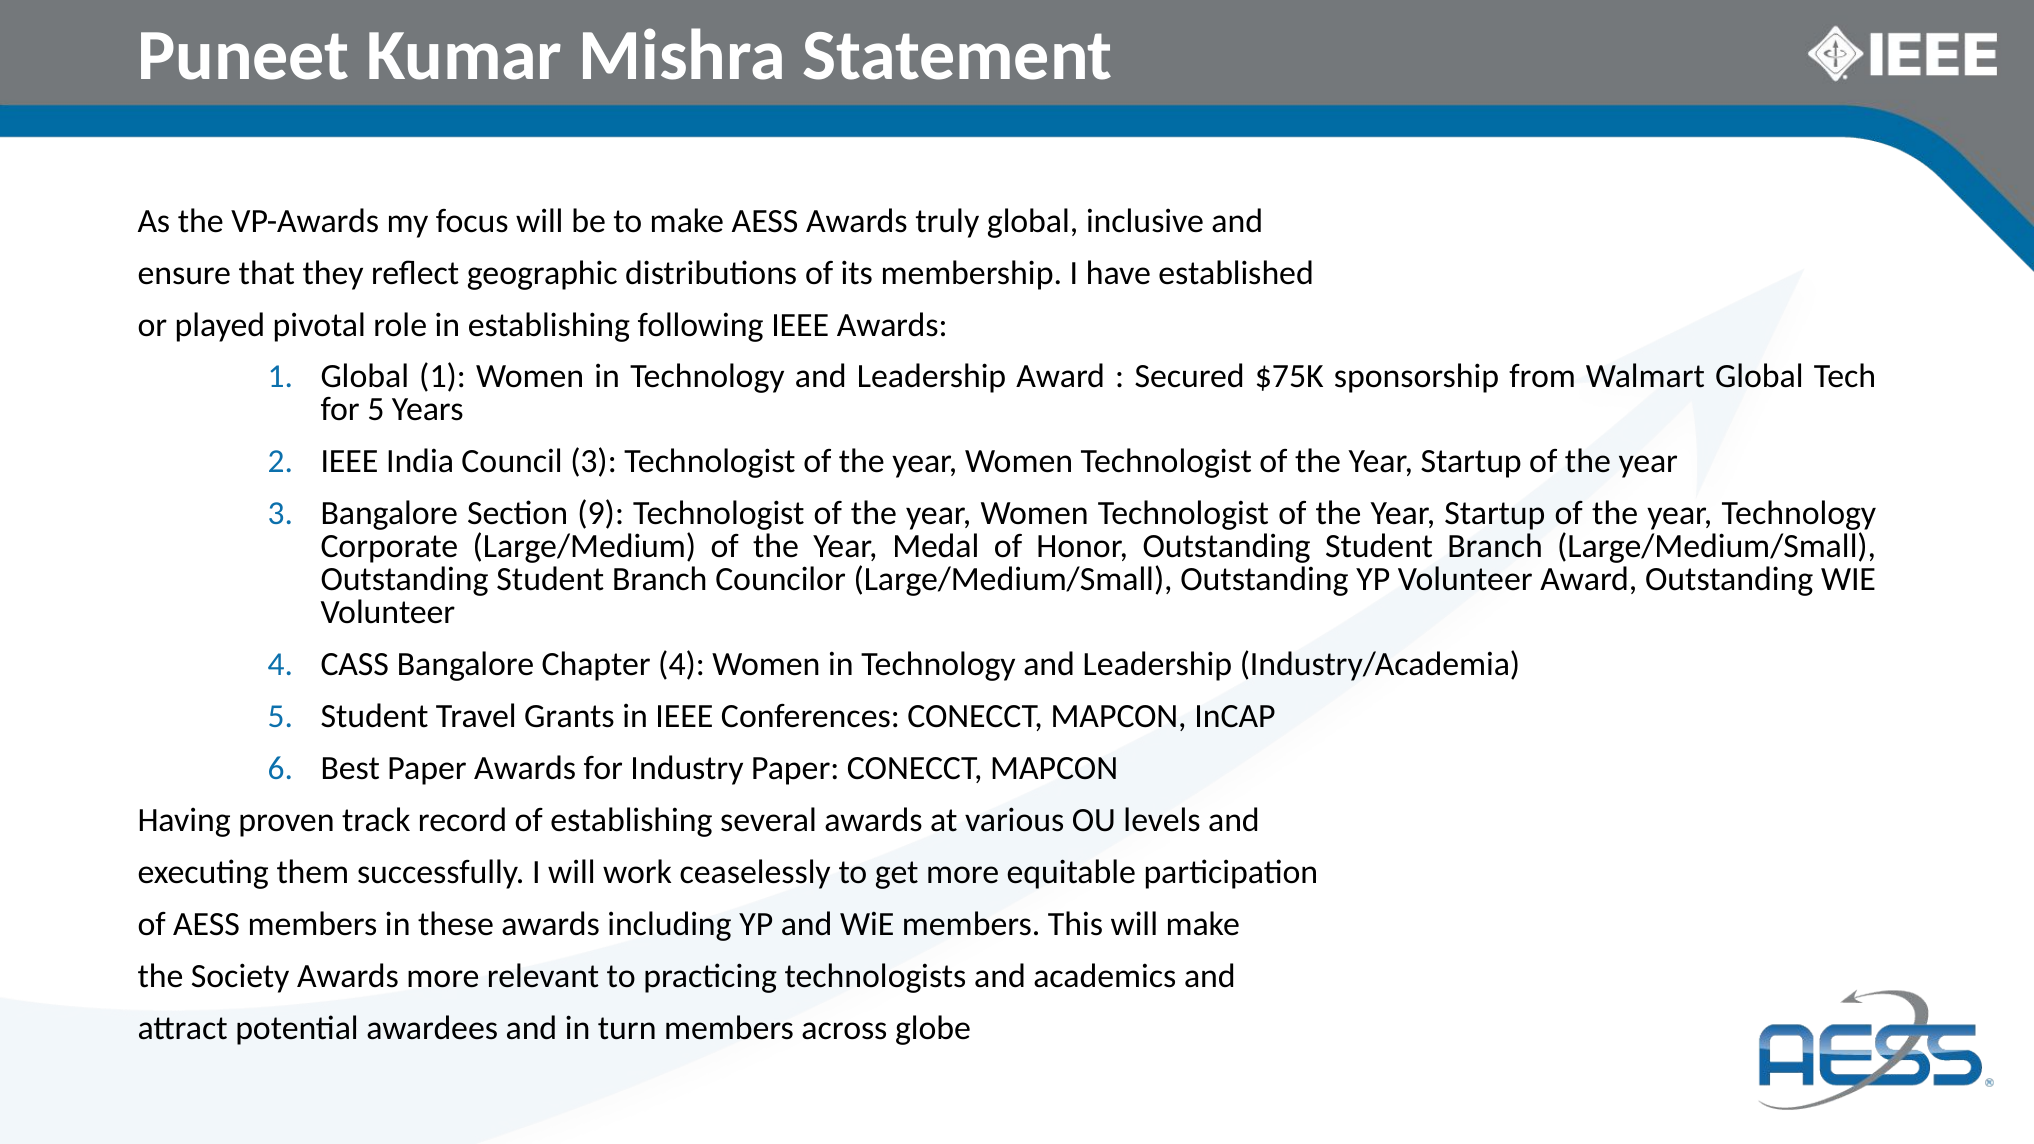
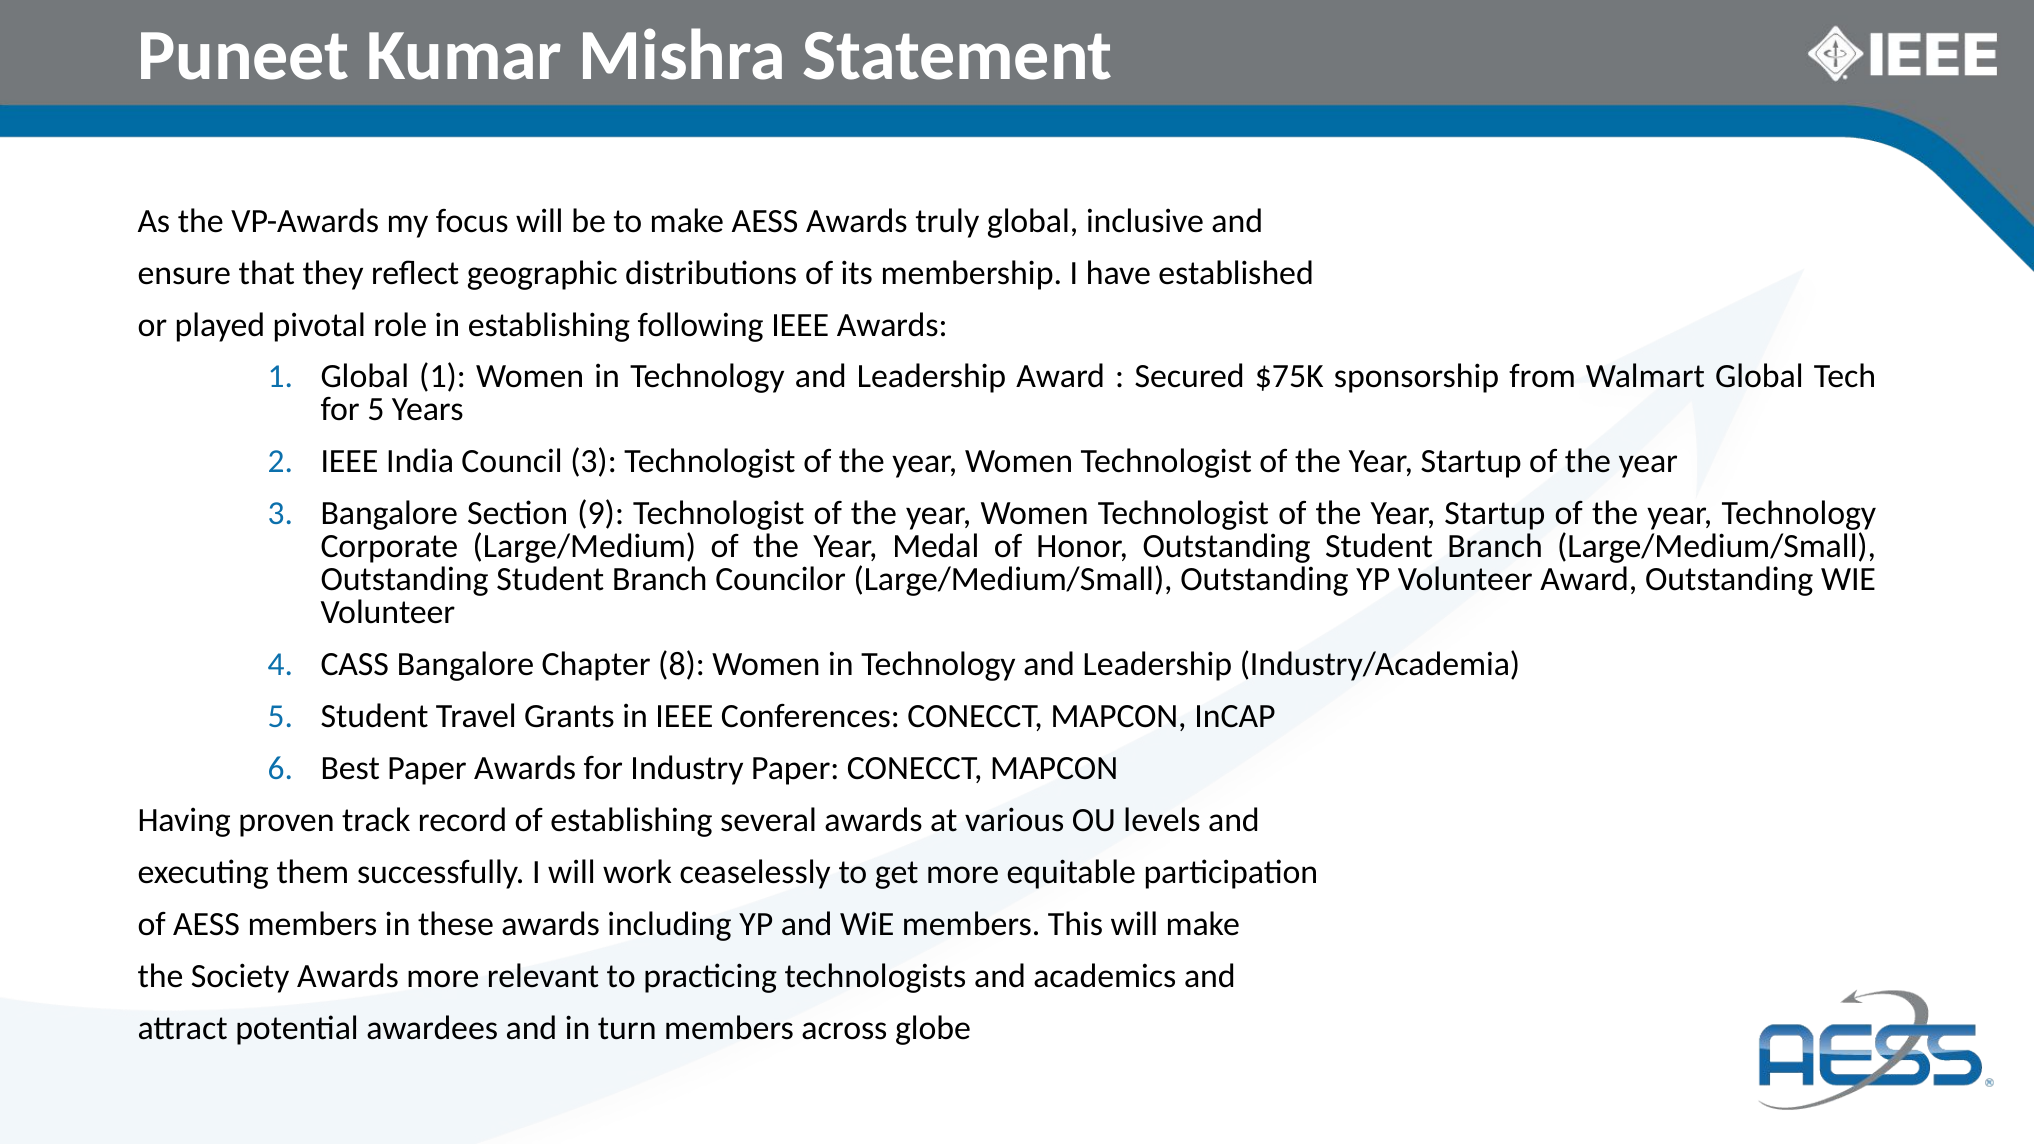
Chapter 4: 4 -> 8 (682, 664)
